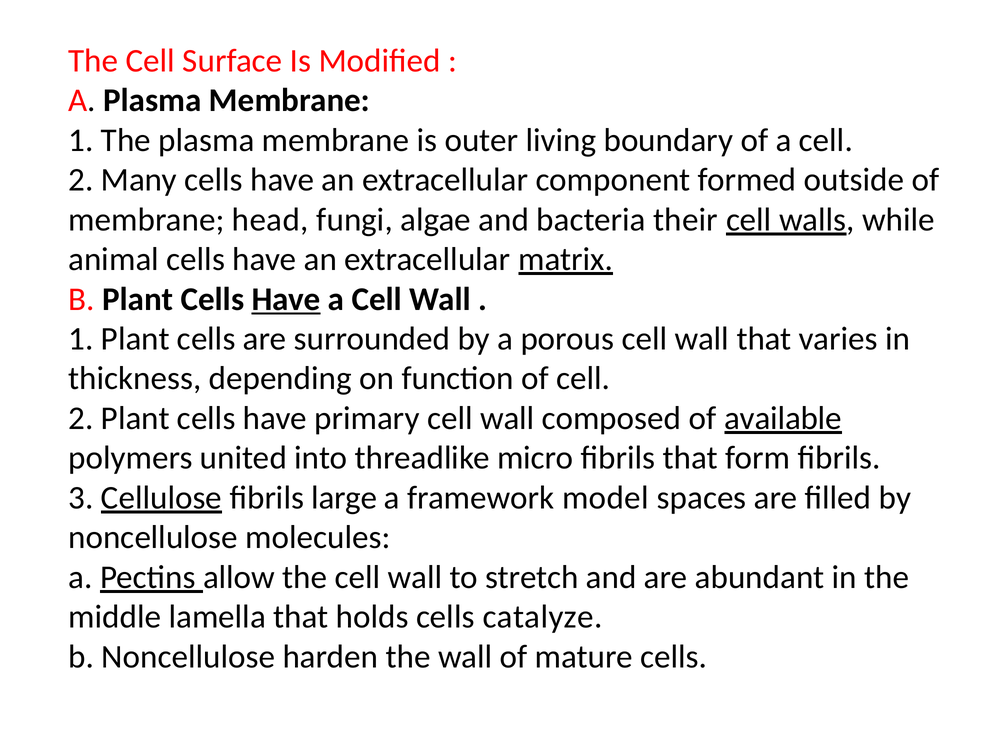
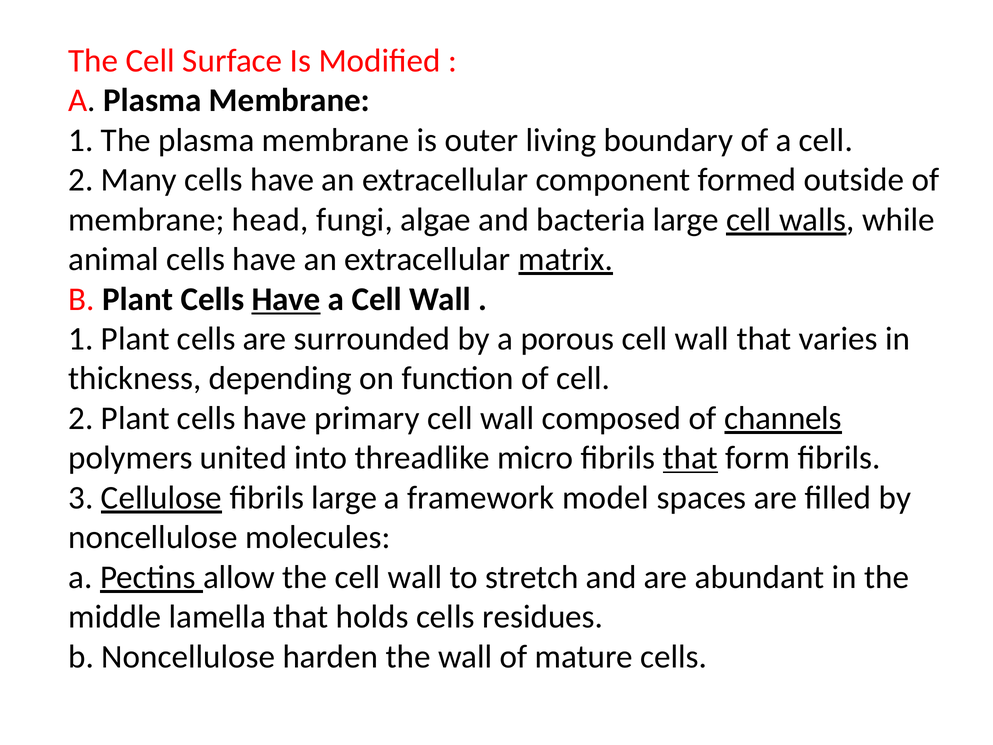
bacteria their: their -> large (686, 220)
available: available -> channels (783, 418)
that underline: none -> present (690, 458)
catalyze: catalyze -> residues (543, 617)
